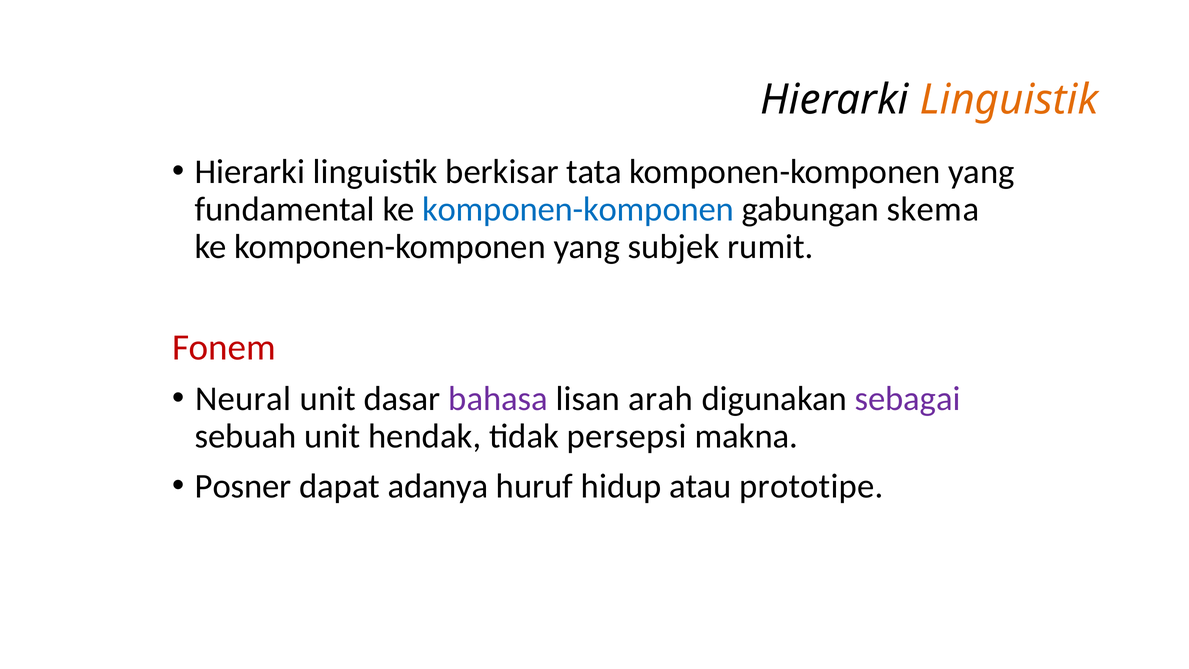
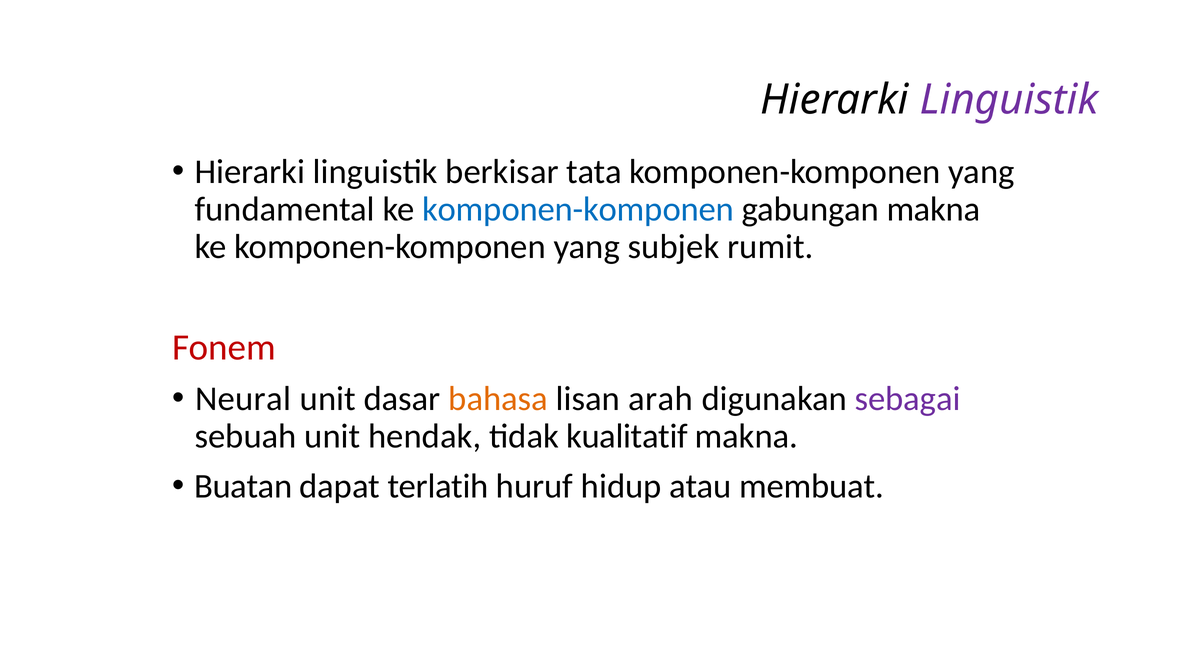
Linguistik colour: orange -> purple (1009, 100)
gabungan skema: skema -> makna (933, 209)
bahasa colour: purple -> orange (498, 399)
persepsi: persepsi -> kualitatif (627, 436)
Posner: Posner -> Buatan (243, 486)
adanya: adanya -> terlatih (438, 486)
prototipe: prototipe -> membuat (812, 486)
